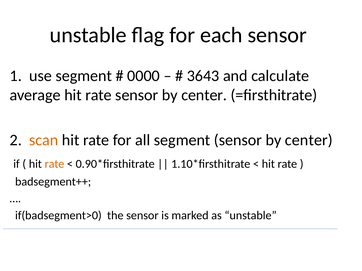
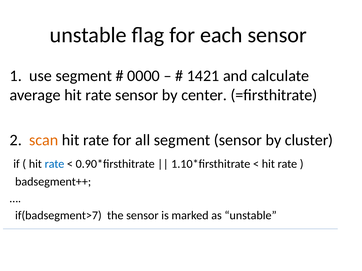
3643: 3643 -> 1421 (203, 76)
segment sensor by center: center -> cluster (309, 140)
rate colour: orange -> blue (54, 164)
if(badsegment>0: if(badsegment>0 -> if(badsegment>7 (58, 216)
